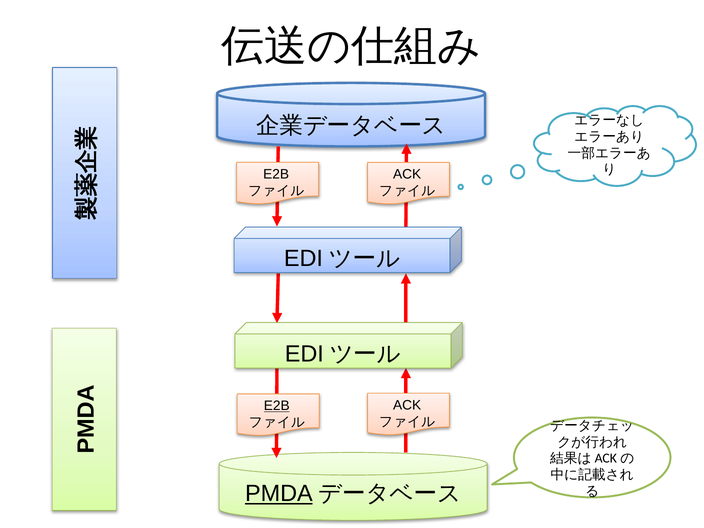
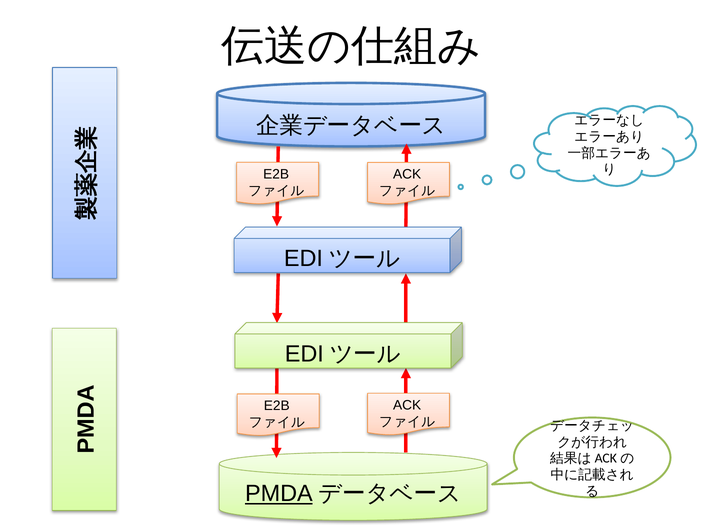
E2B underline: present -> none (277, 406)
